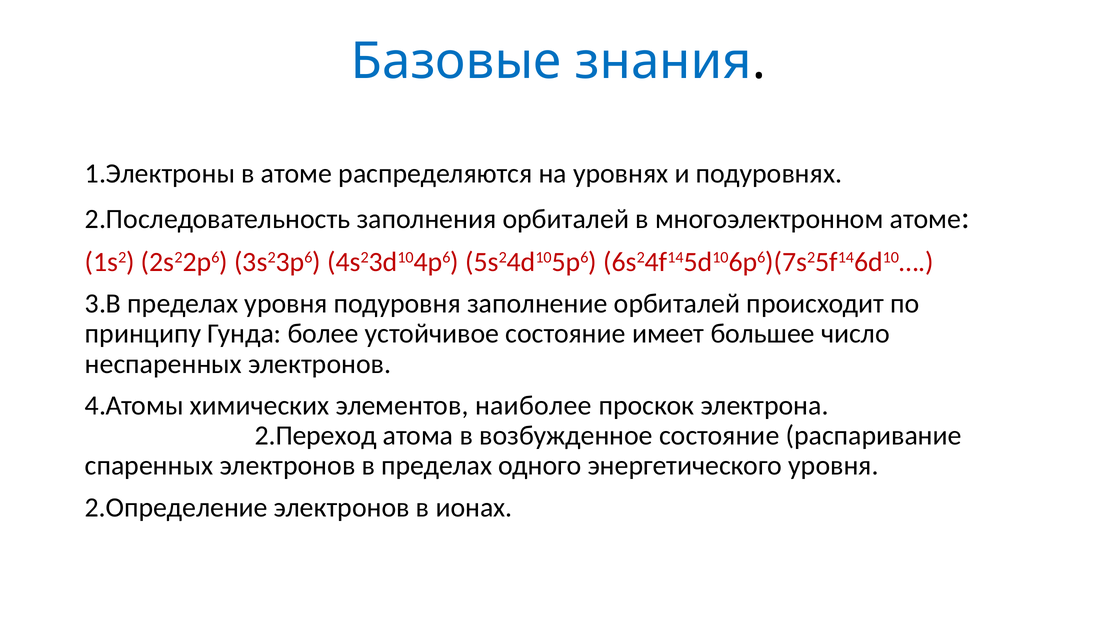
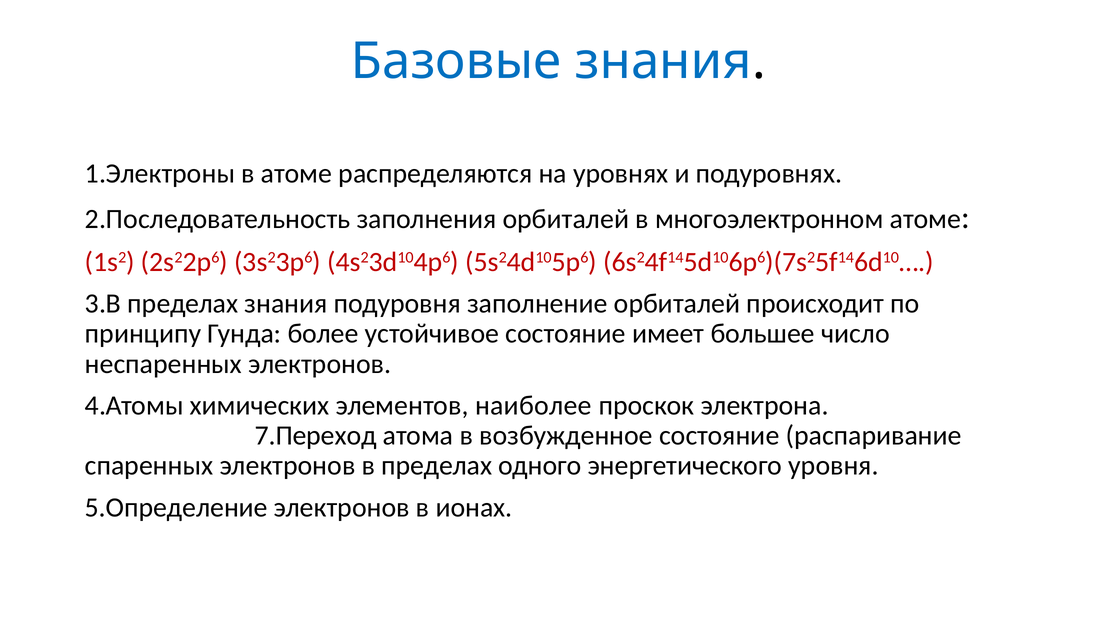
пределах уровня: уровня -> знания (286, 304)
2.Переход: 2.Переход -> 7.Переход (316, 435)
2.Определение: 2.Определение -> 5.Определение (176, 507)
